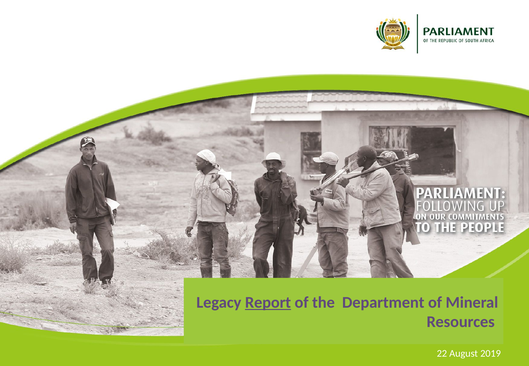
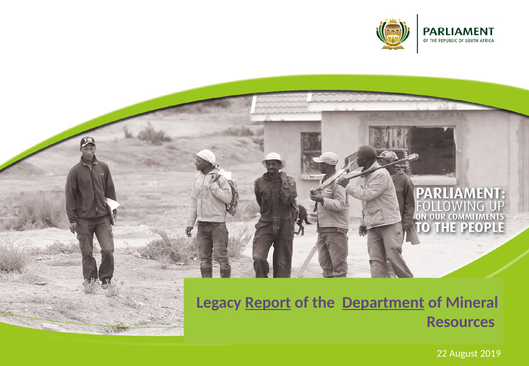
Department underline: none -> present (383, 303)
